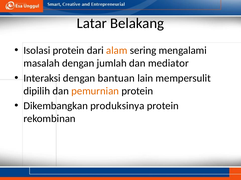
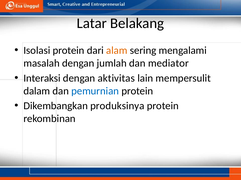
bantuan: bantuan -> aktivitas (116, 78)
dipilih: dipilih -> dalam (37, 91)
pemurnian colour: orange -> blue (95, 91)
